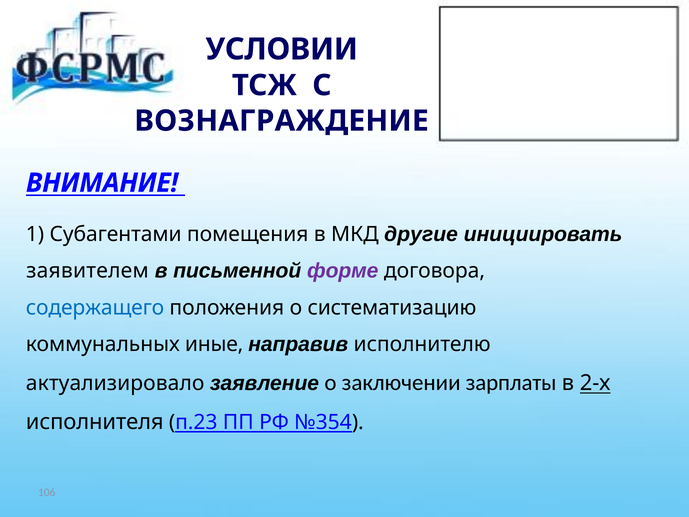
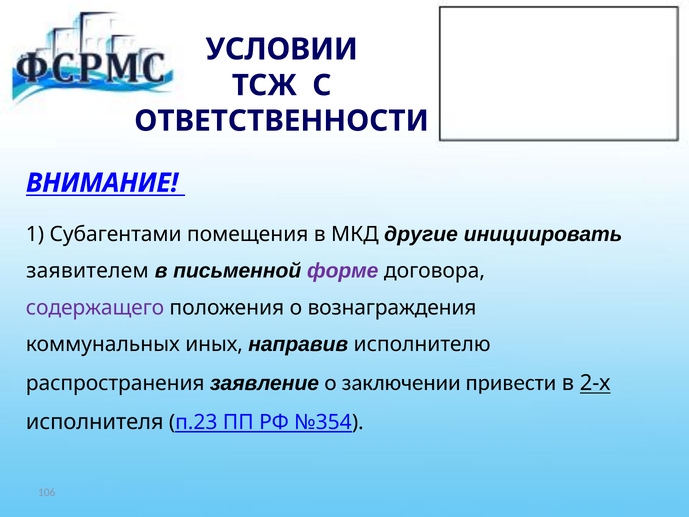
ВОЗНАГРАЖДЕНИЕ: ВОЗНАГРАЖДЕНИЕ -> ОТВЕТСТВЕННОСТИ (282, 121)
содержащего colour: blue -> purple (95, 308)
систематизацию: систематизацию -> вознаграждения (392, 308)
иные: иные -> иных (214, 344)
актуализировало: актуализировало -> распространения (115, 383)
зарплаты: зарплаты -> привести (511, 382)
